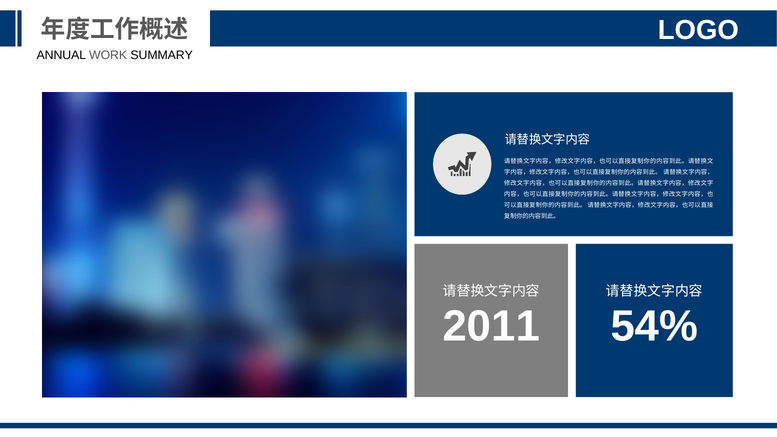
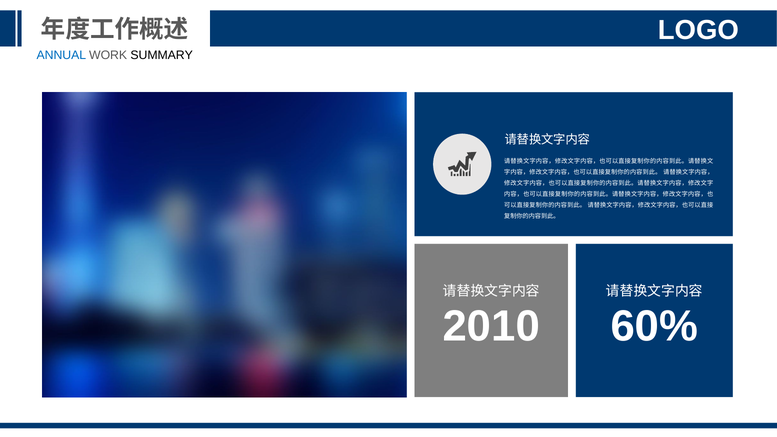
ANNUAL colour: black -> blue (61, 55)
2011: 2011 -> 2010 (491, 327)
54%: 54% -> 60% (654, 327)
